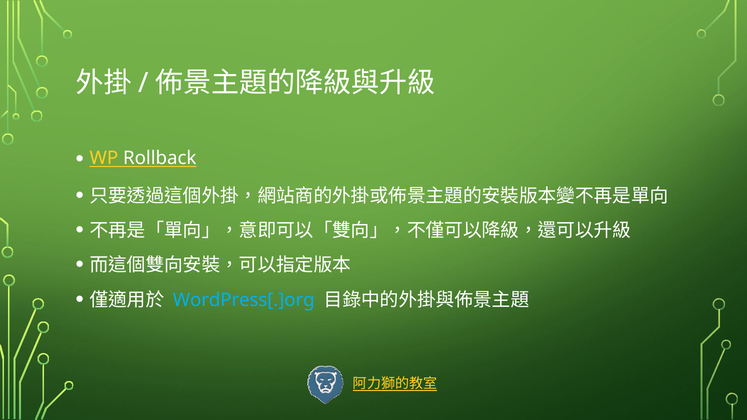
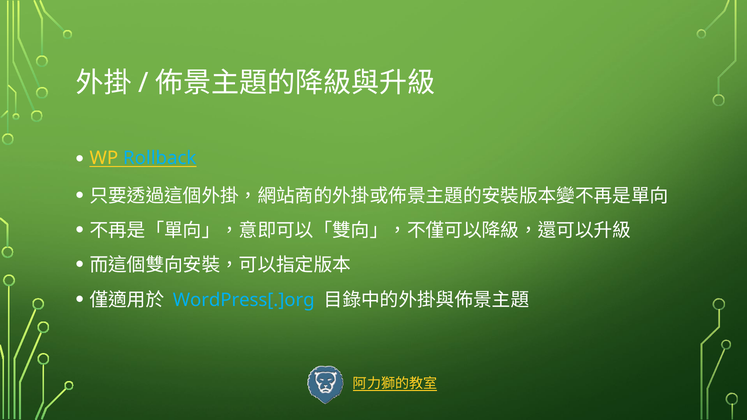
Rollback colour: white -> light blue (160, 158)
